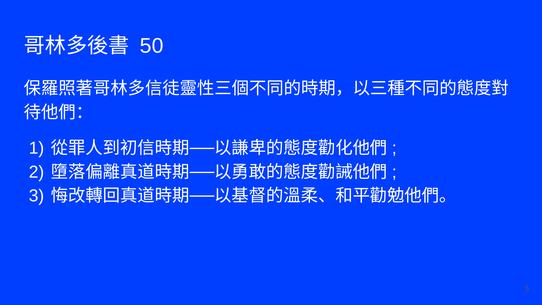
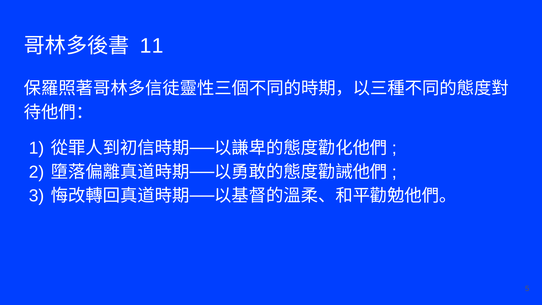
50: 50 -> 11 (152, 46)
